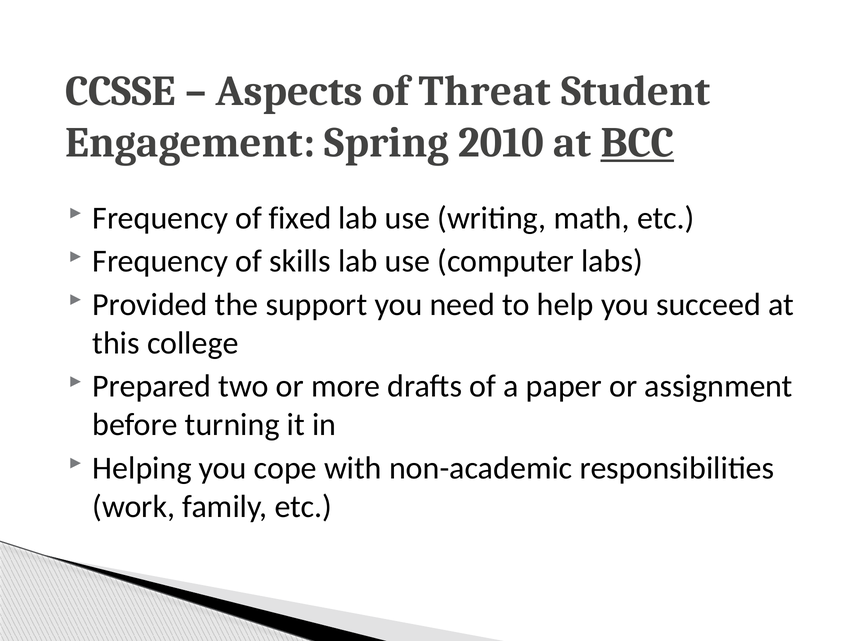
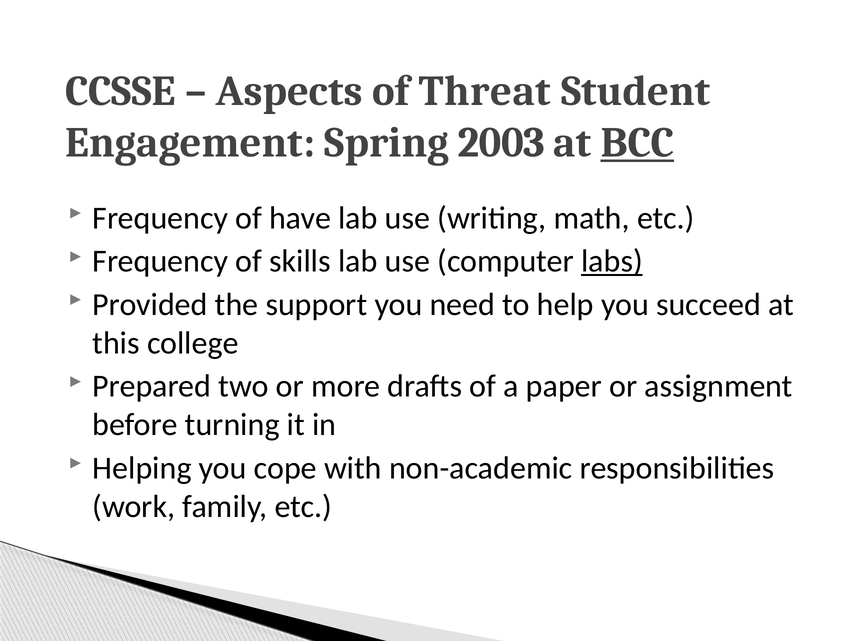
2010: 2010 -> 2003 (501, 142)
fixed: fixed -> have (300, 218)
labs underline: none -> present (612, 261)
